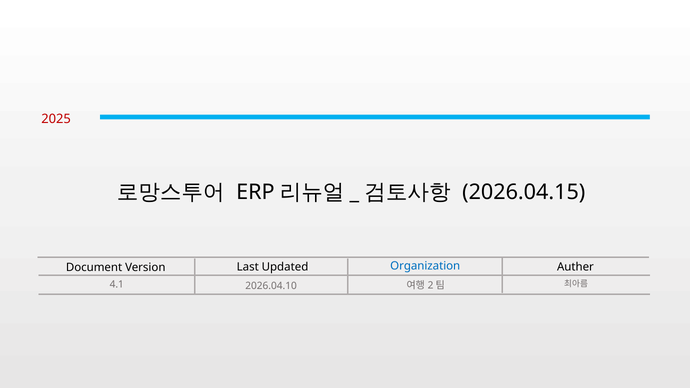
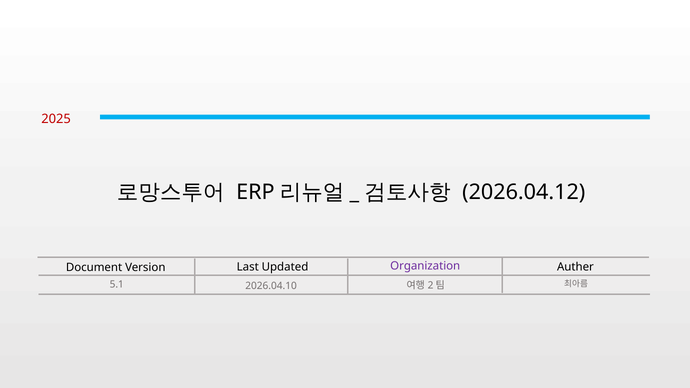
2026.04.15: 2026.04.15 -> 2026.04.12 (524, 192)
Organization colour: blue -> purple (425, 266)
4.1: 4.1 -> 5.1 (117, 284)
